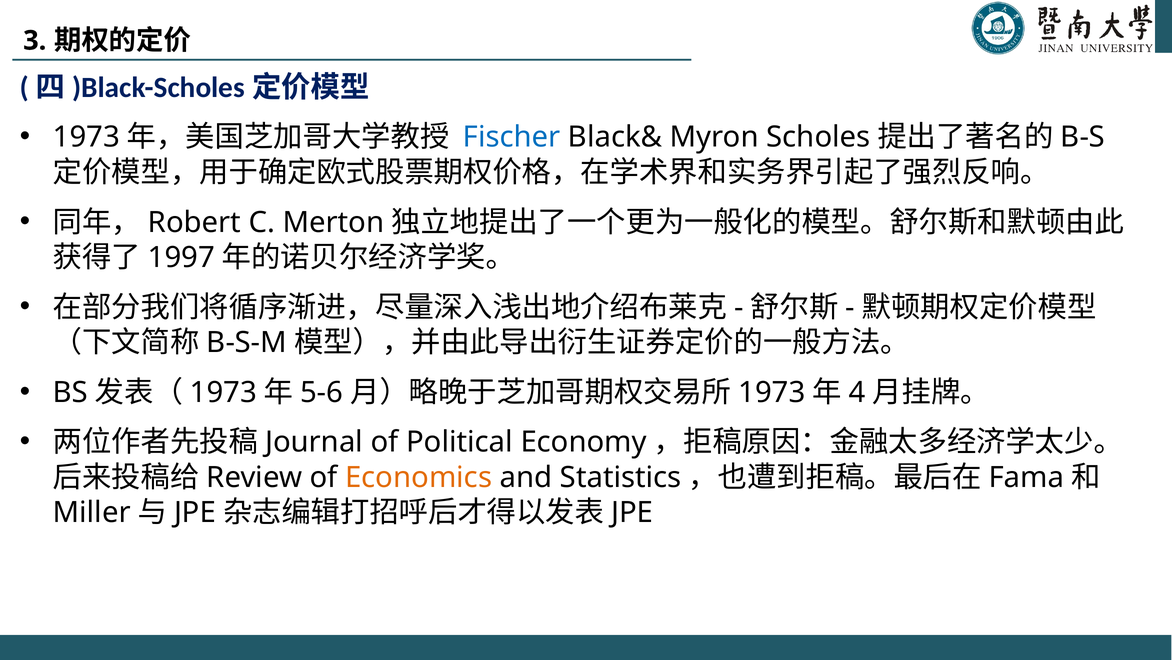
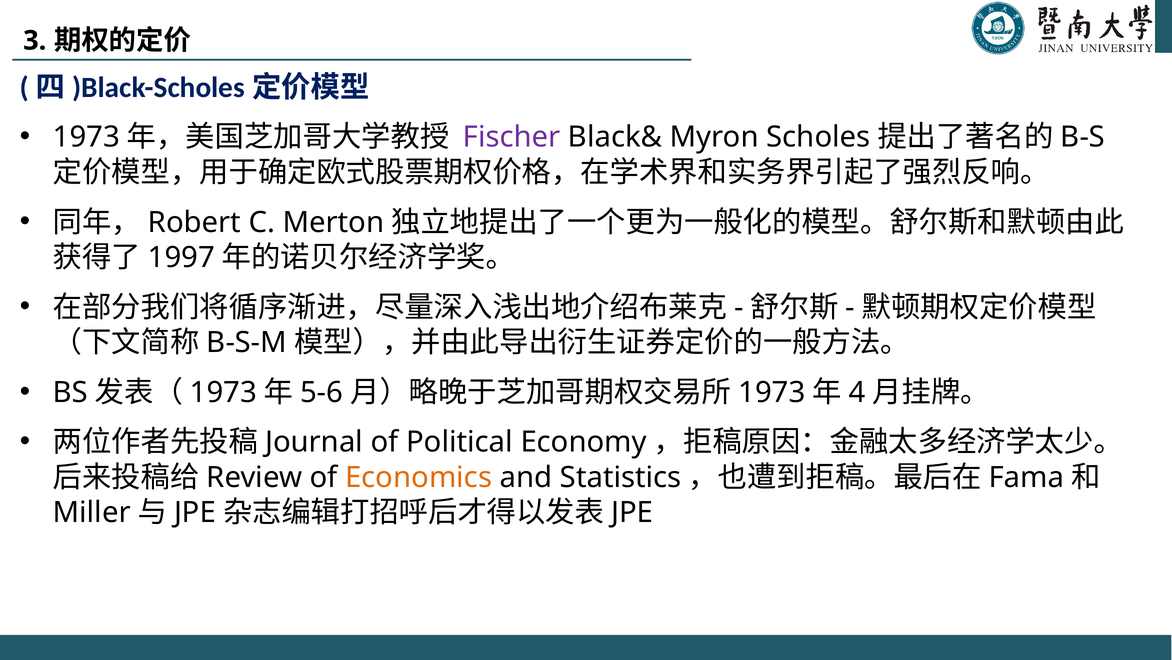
Fischer colour: blue -> purple (512, 137)
